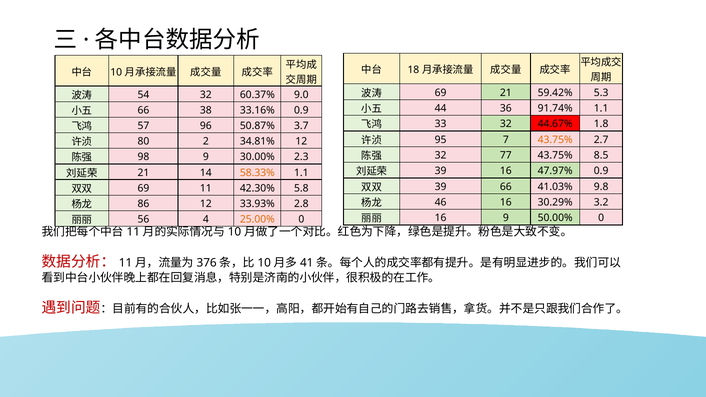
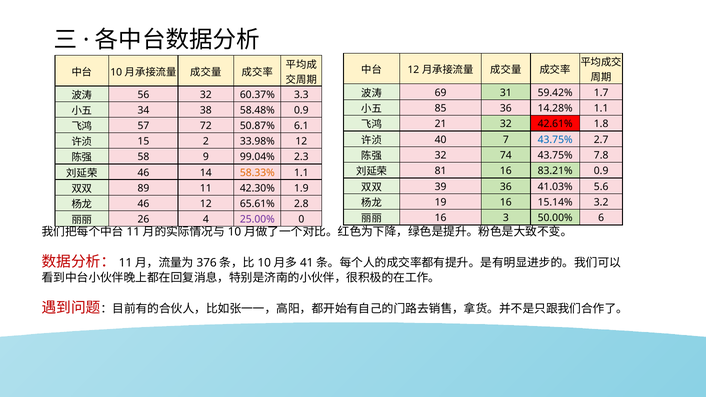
18: 18 -> 12 (413, 70)
69 21: 21 -> 31 (506, 93)
5.3: 5.3 -> 1.7 (601, 93)
54: 54 -> 56 (143, 95)
9.0: 9.0 -> 3.3 (301, 95)
44: 44 -> 85 (441, 108)
91.74%: 91.74% -> 14.28% (555, 108)
66: 66 -> 34 (143, 110)
33.16%: 33.16% -> 58.48% (257, 110)
33: 33 -> 21 (441, 124)
44.67%: 44.67% -> 42.61% (555, 124)
96: 96 -> 72 (206, 126)
3.7: 3.7 -> 6.1 (301, 126)
95: 95 -> 40 (441, 140)
43.75% colour: orange -> blue (555, 140)
80: 80 -> 15 (143, 142)
34.81%: 34.81% -> 33.98% (257, 142)
77: 77 -> 74 (506, 155)
8.5: 8.5 -> 7.8 (601, 155)
98: 98 -> 58 (143, 157)
30.00%: 30.00% -> 99.04% (257, 157)
39: 39 -> 81 (441, 171)
47.97%: 47.97% -> 83.21% (555, 171)
21: 21 -> 46 (143, 173)
39 66: 66 -> 36 (506, 187)
9.8: 9.8 -> 5.6 (601, 187)
69: 69 -> 89 (143, 188)
5.8: 5.8 -> 1.9 (301, 188)
46: 46 -> 19 (441, 202)
30.29%: 30.29% -> 15.14% (555, 202)
86: 86 -> 46 (143, 204)
33.93%: 33.93% -> 65.61% (257, 204)
16 9: 9 -> 3 (506, 218)
50.00% 0: 0 -> 6 (601, 218)
56: 56 -> 26 (143, 219)
25.00% colour: orange -> purple (257, 219)
